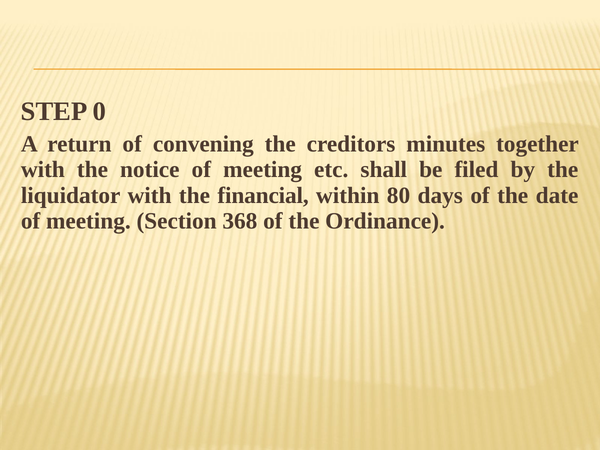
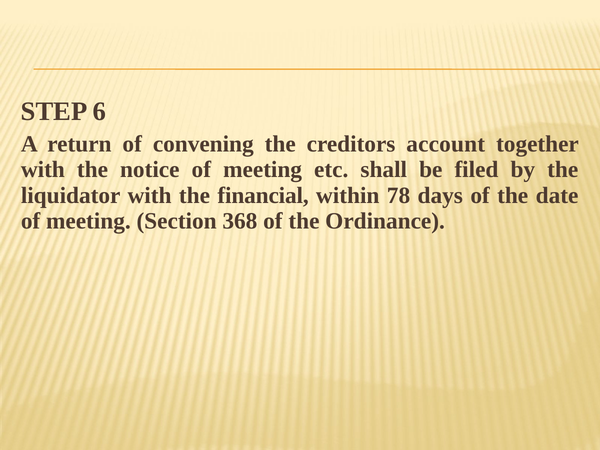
0: 0 -> 6 (99, 111)
minutes: minutes -> account (446, 144)
80: 80 -> 78 (399, 195)
